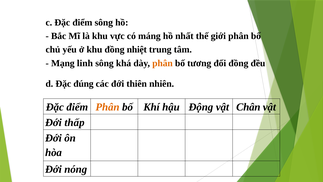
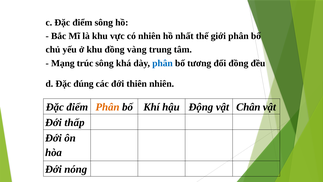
có máng: máng -> nhiên (149, 36)
nhiệt: nhiệt -> vàng (137, 50)
linh: linh -> trúc (85, 63)
phân colour: orange -> blue (162, 63)
